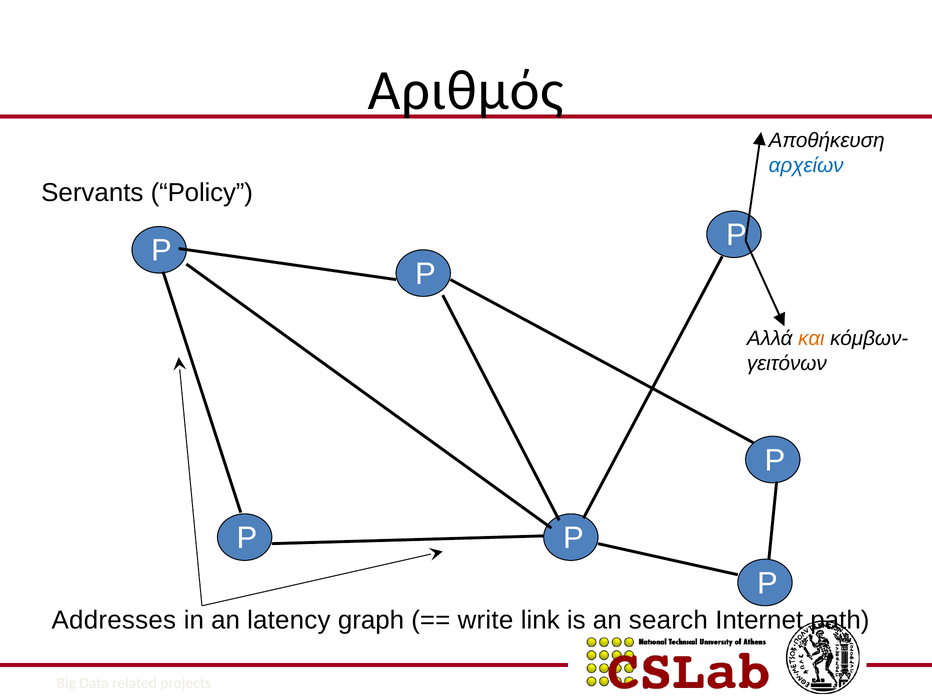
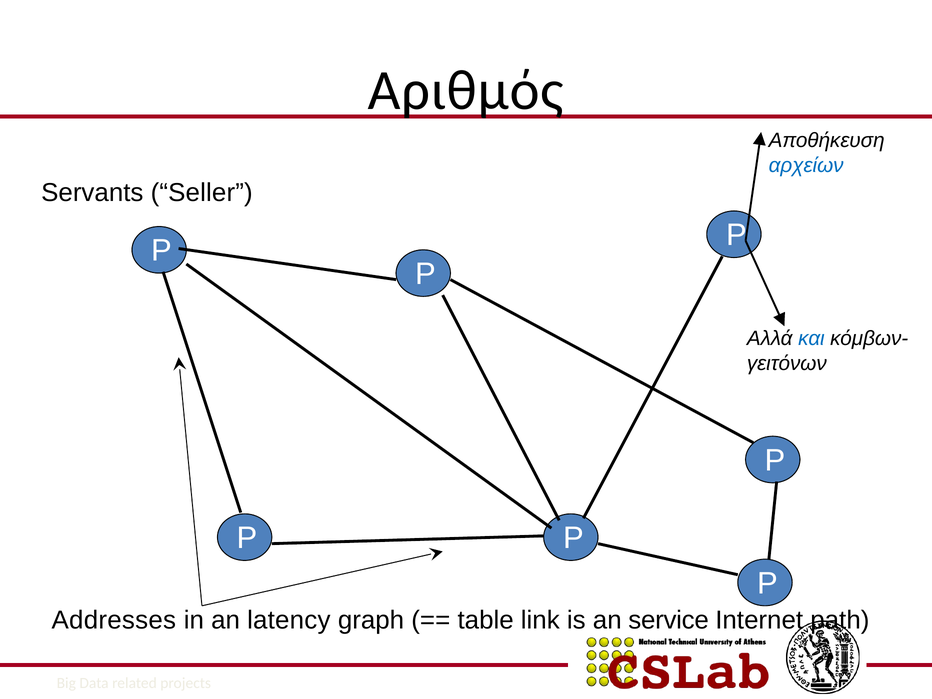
Policy: Policy -> Seller (202, 193)
και colour: orange -> blue (811, 339)
write: write -> table (486, 620)
search: search -> service (669, 620)
